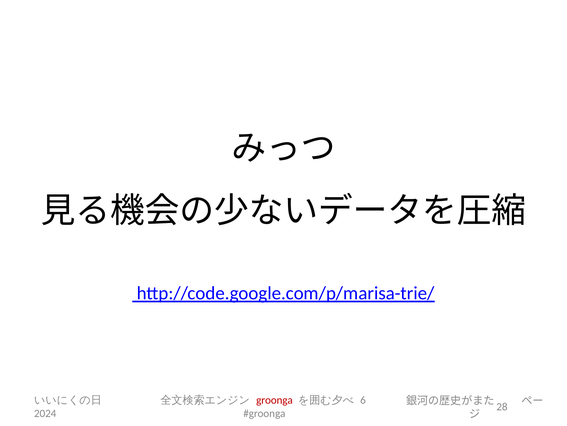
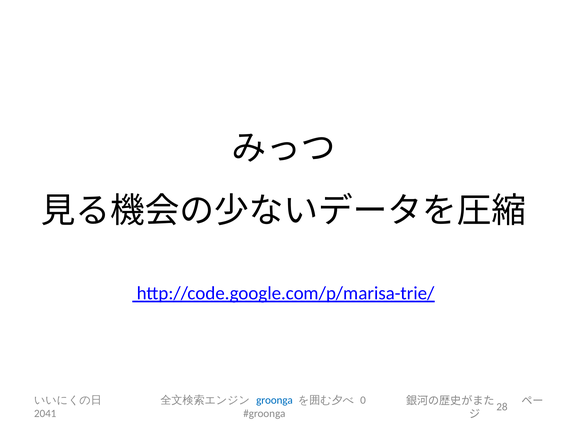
groonga colour: red -> blue (274, 400)
6: 6 -> 0 (363, 400)
2024: 2024 -> 2041 (45, 413)
